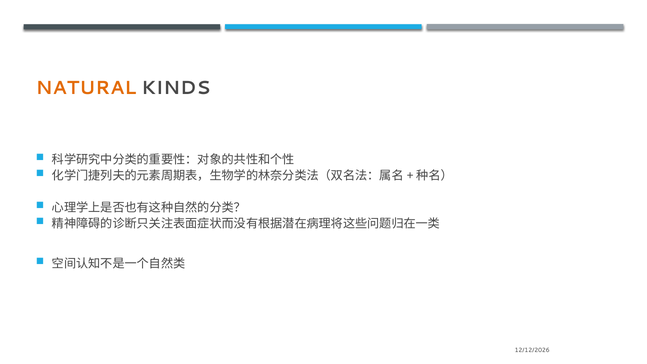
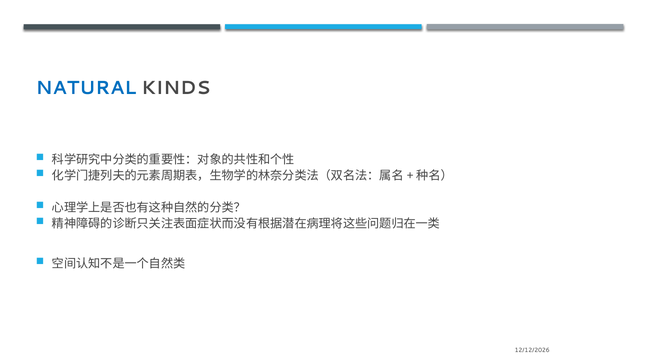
NATURAL colour: orange -> blue (86, 88)
